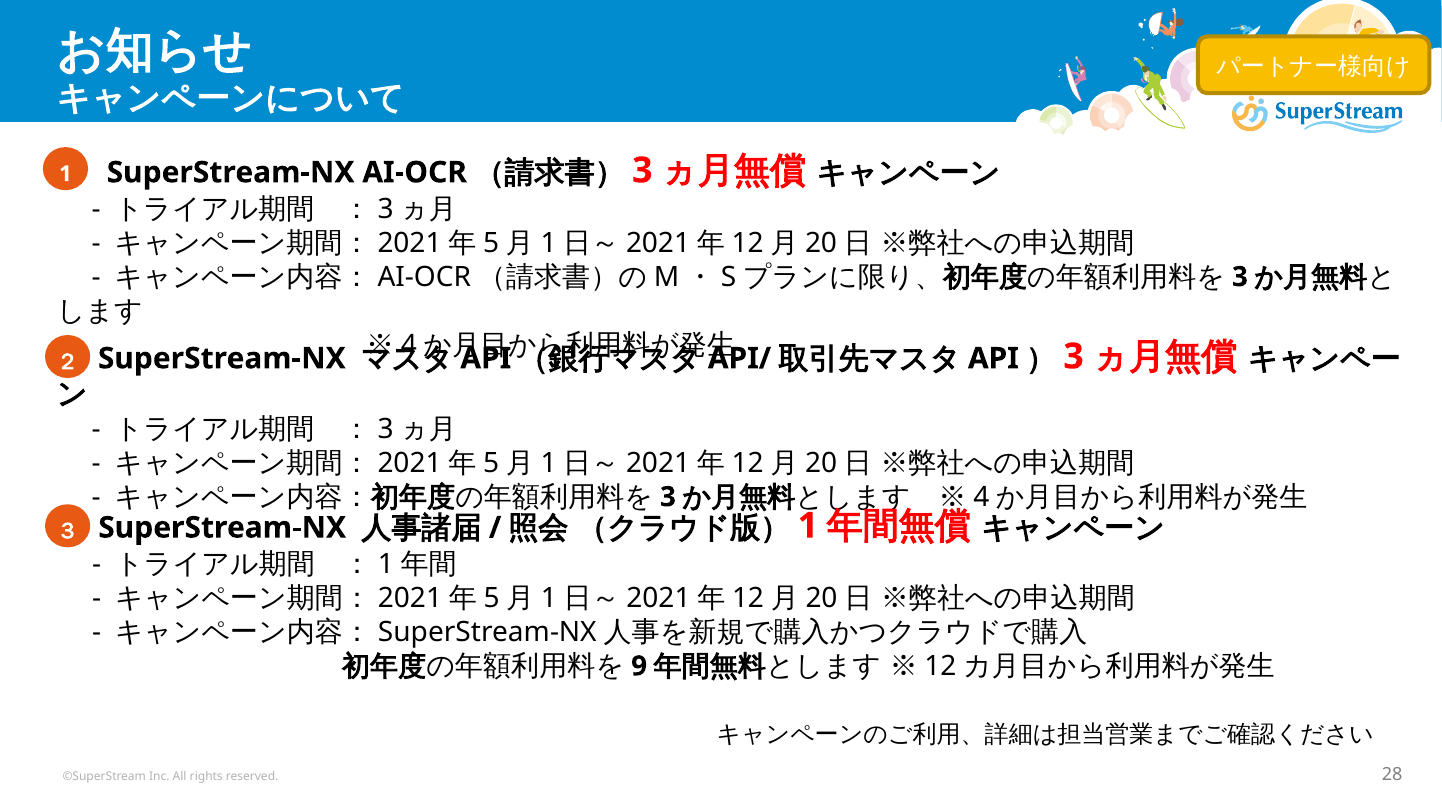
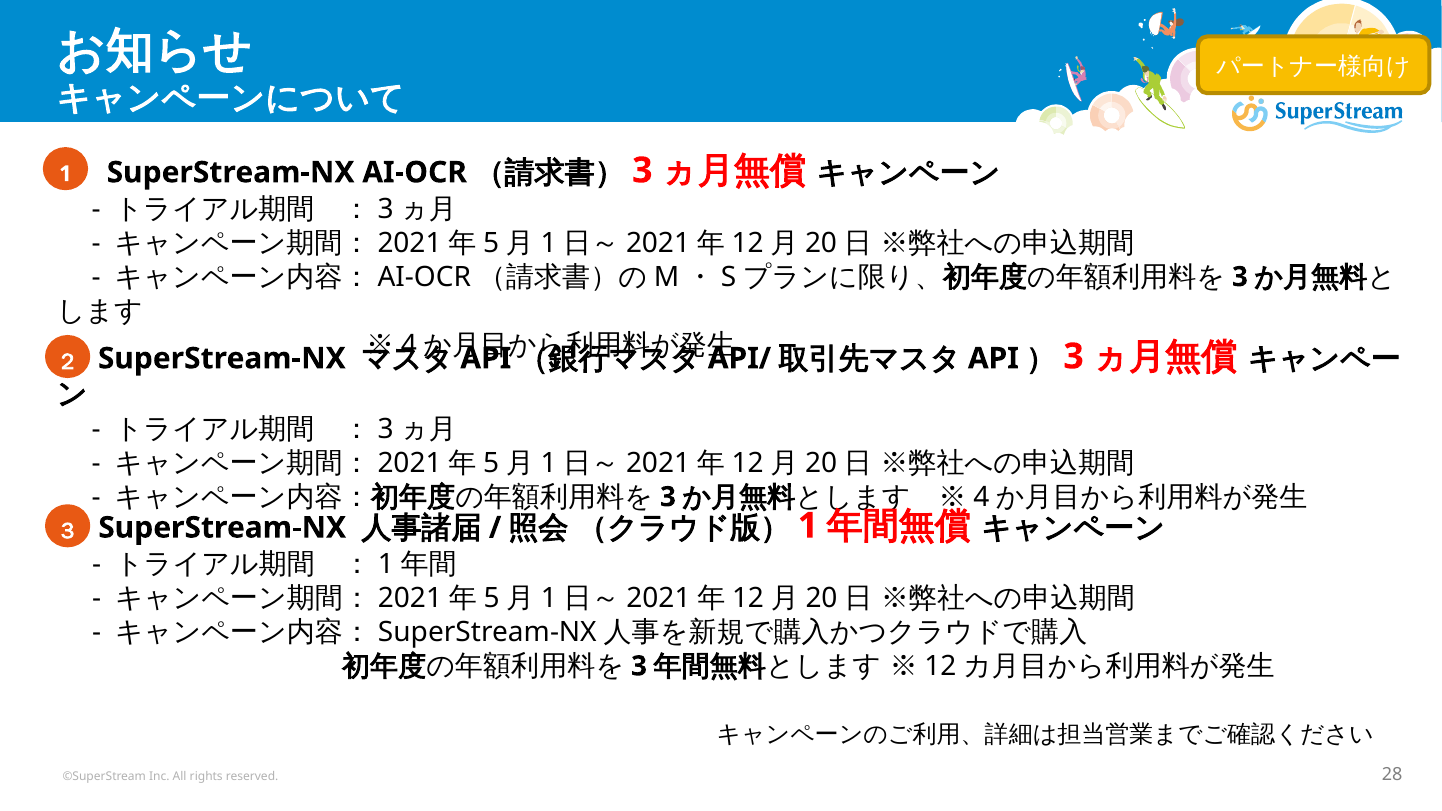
9: 9 -> 3 (639, 666)
